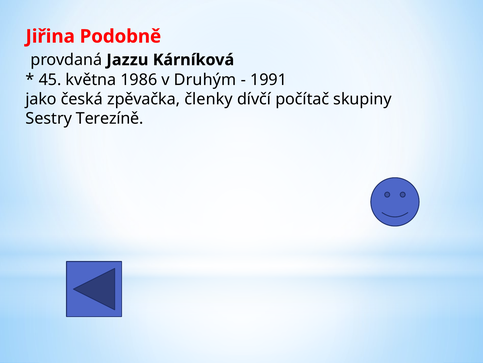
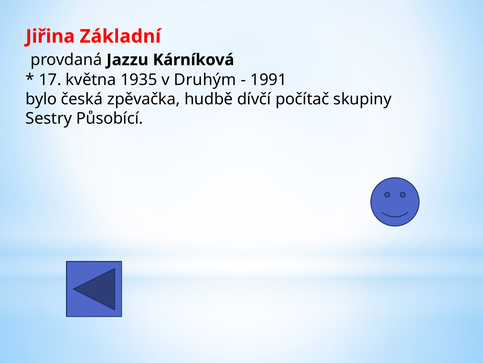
Podobně: Podobně -> Základní (120, 36)
45: 45 -> 17 (50, 80)
1986: 1986 -> 1935 (139, 80)
jako: jako -> bylo (41, 99)
členky: členky -> hudbě (209, 99)
Terezíně: Terezíně -> Působící (110, 118)
